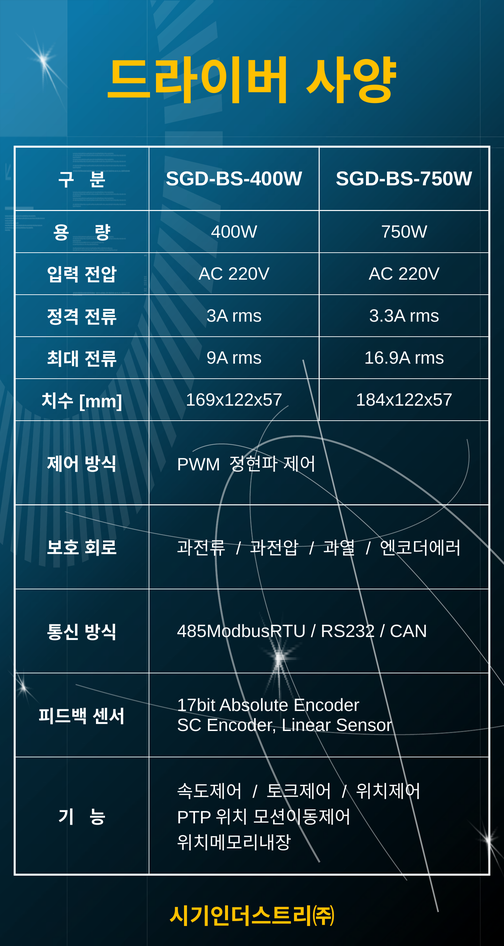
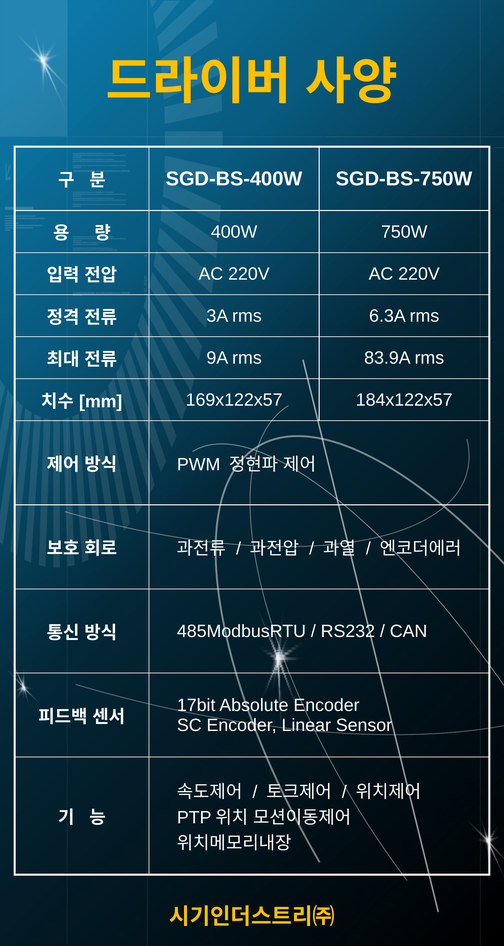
3.3A: 3.3A -> 6.3A (387, 316)
16.9A: 16.9A -> 83.9A (387, 358)
